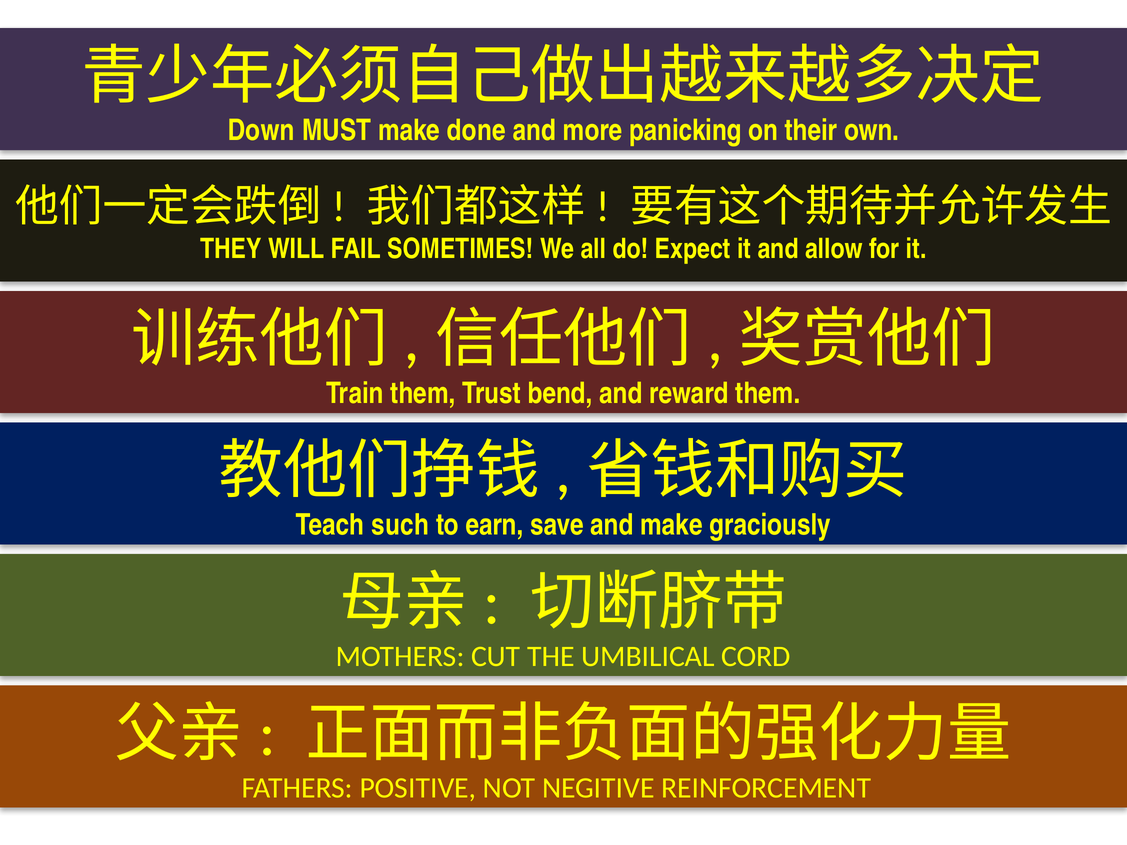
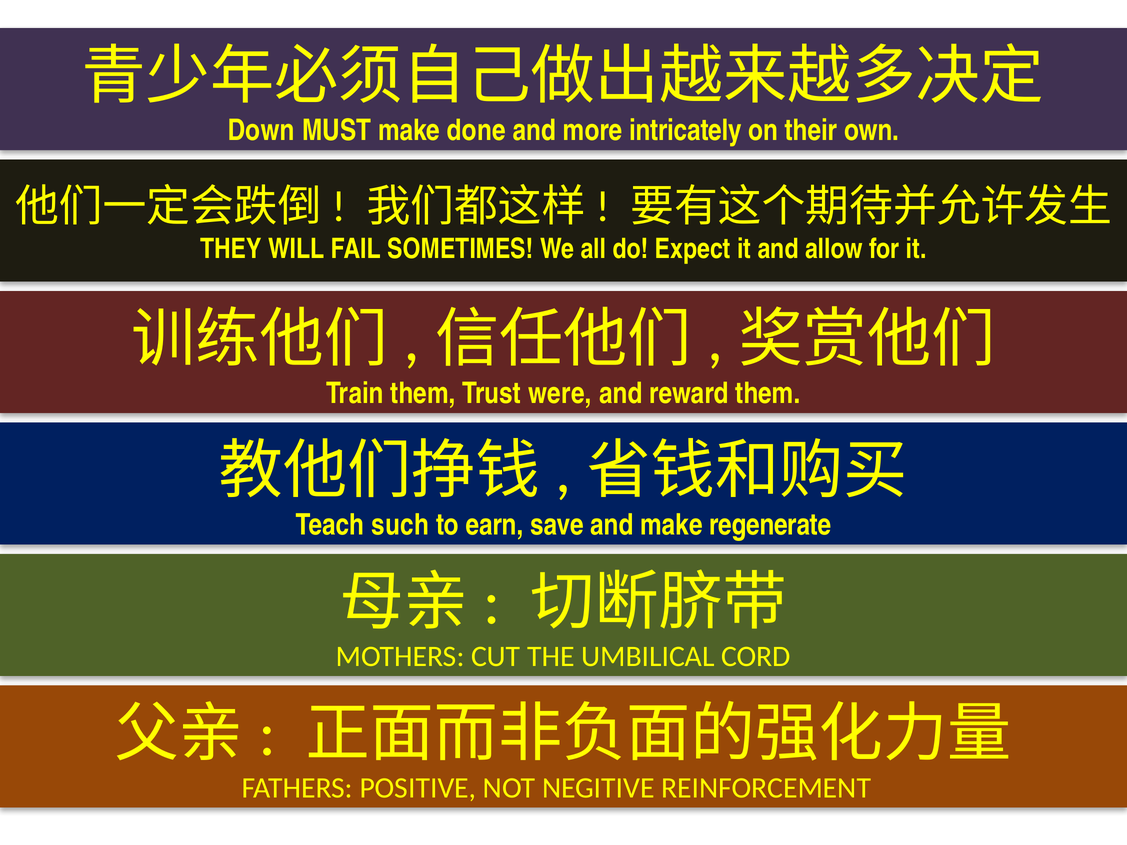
panicking: panicking -> intricately (685, 131)
bend: bend -> were (560, 394)
graciously: graciously -> regenerate (770, 525)
